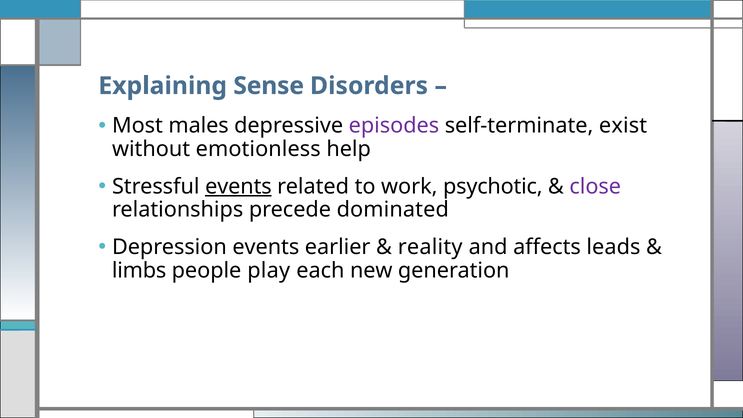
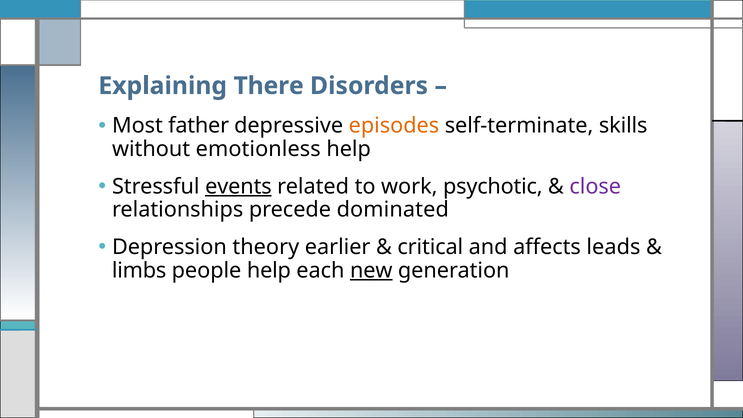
Sense: Sense -> There (269, 86)
males: males -> father (199, 126)
episodes colour: purple -> orange (394, 126)
exist: exist -> skills (623, 126)
Depression events: events -> theory (266, 247)
reality: reality -> critical (430, 247)
people play: play -> help (269, 271)
new underline: none -> present (371, 271)
